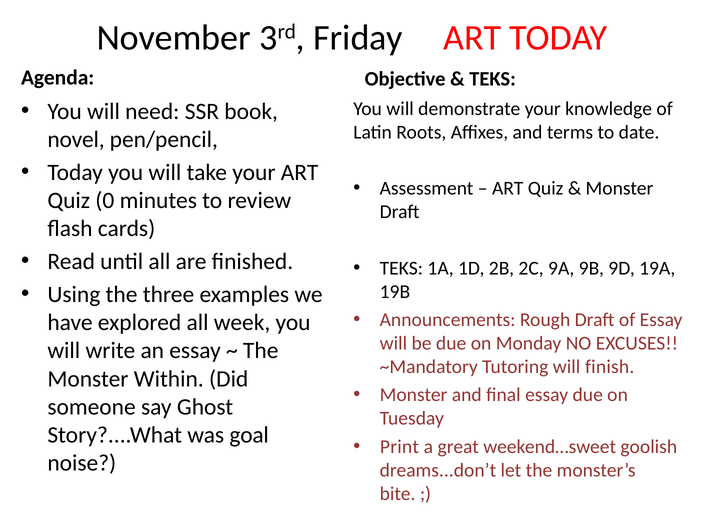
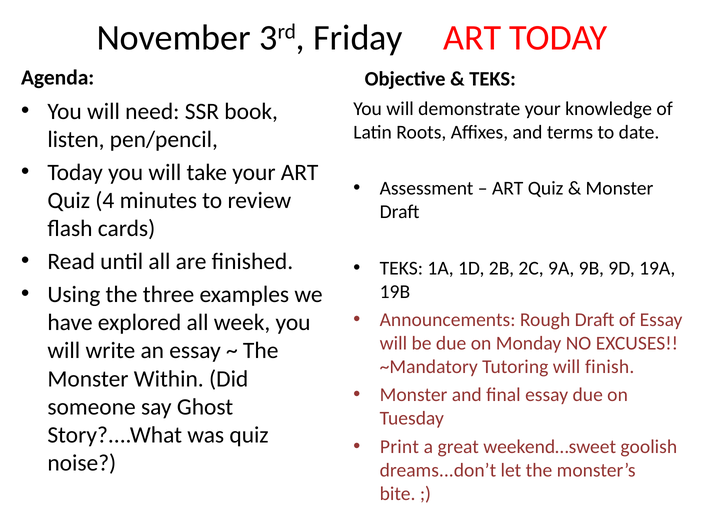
novel: novel -> listen (76, 139)
0: 0 -> 4 (105, 200)
was goal: goal -> quiz (249, 435)
